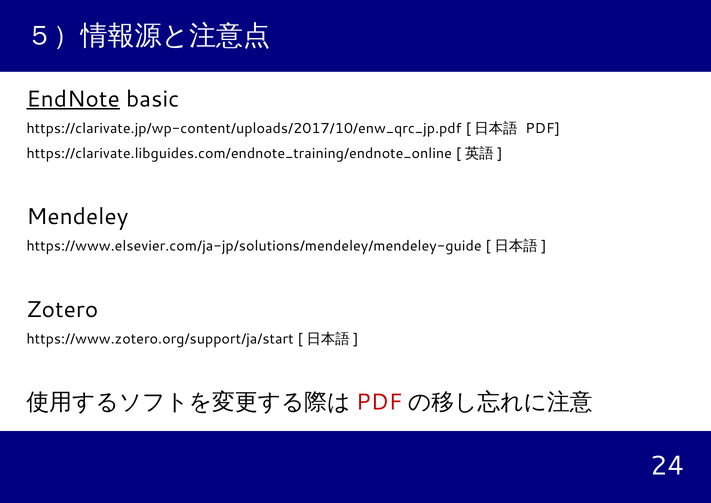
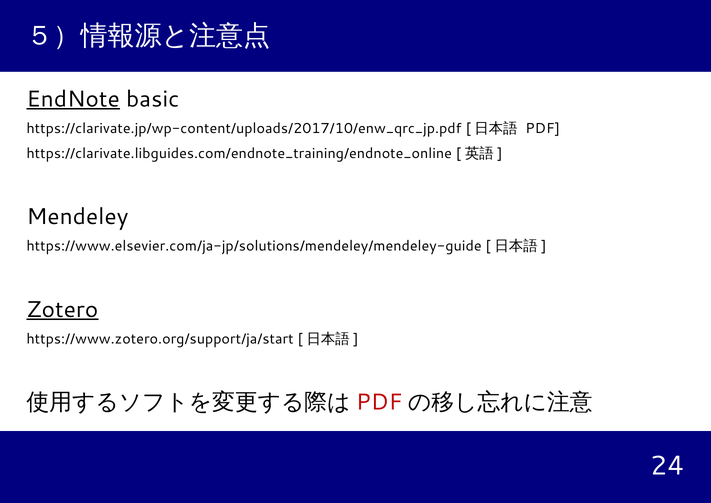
Zotero underline: none -> present (62, 309)
